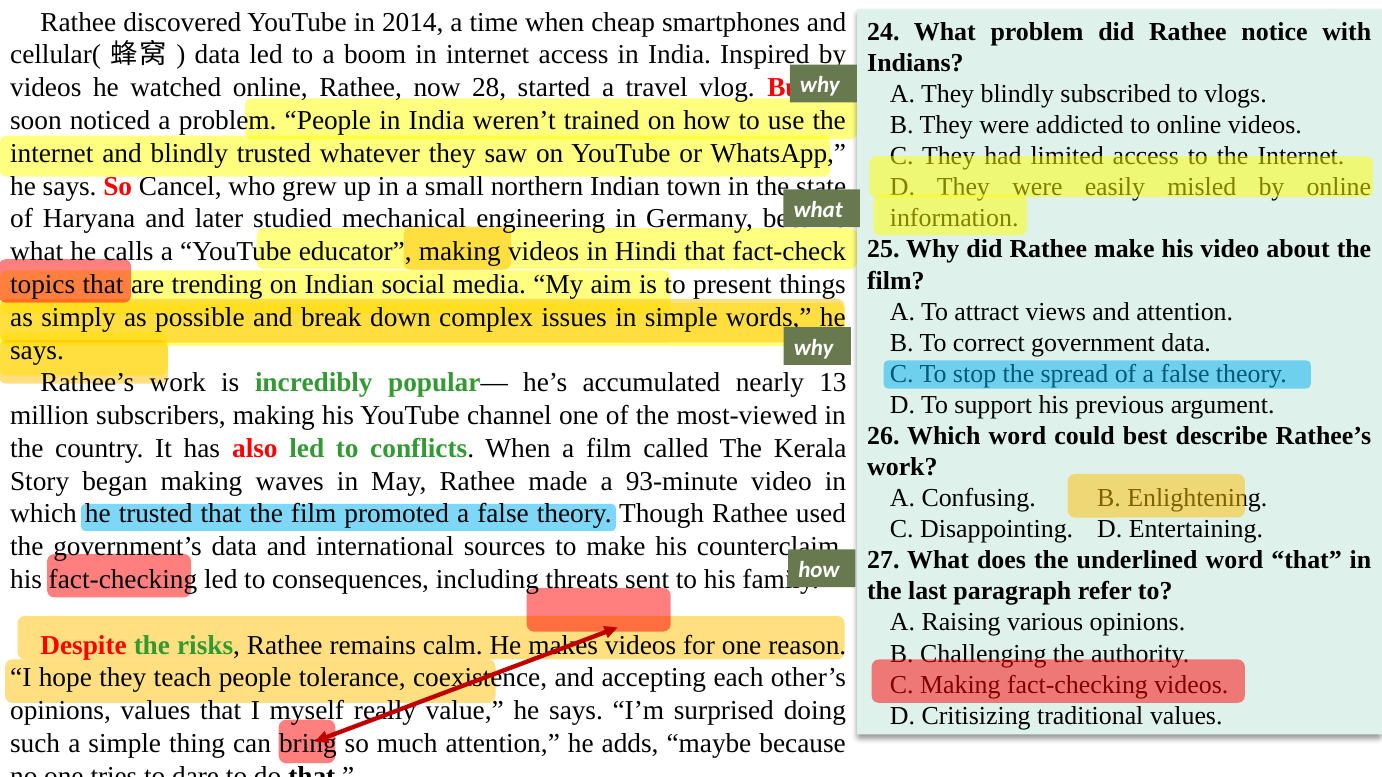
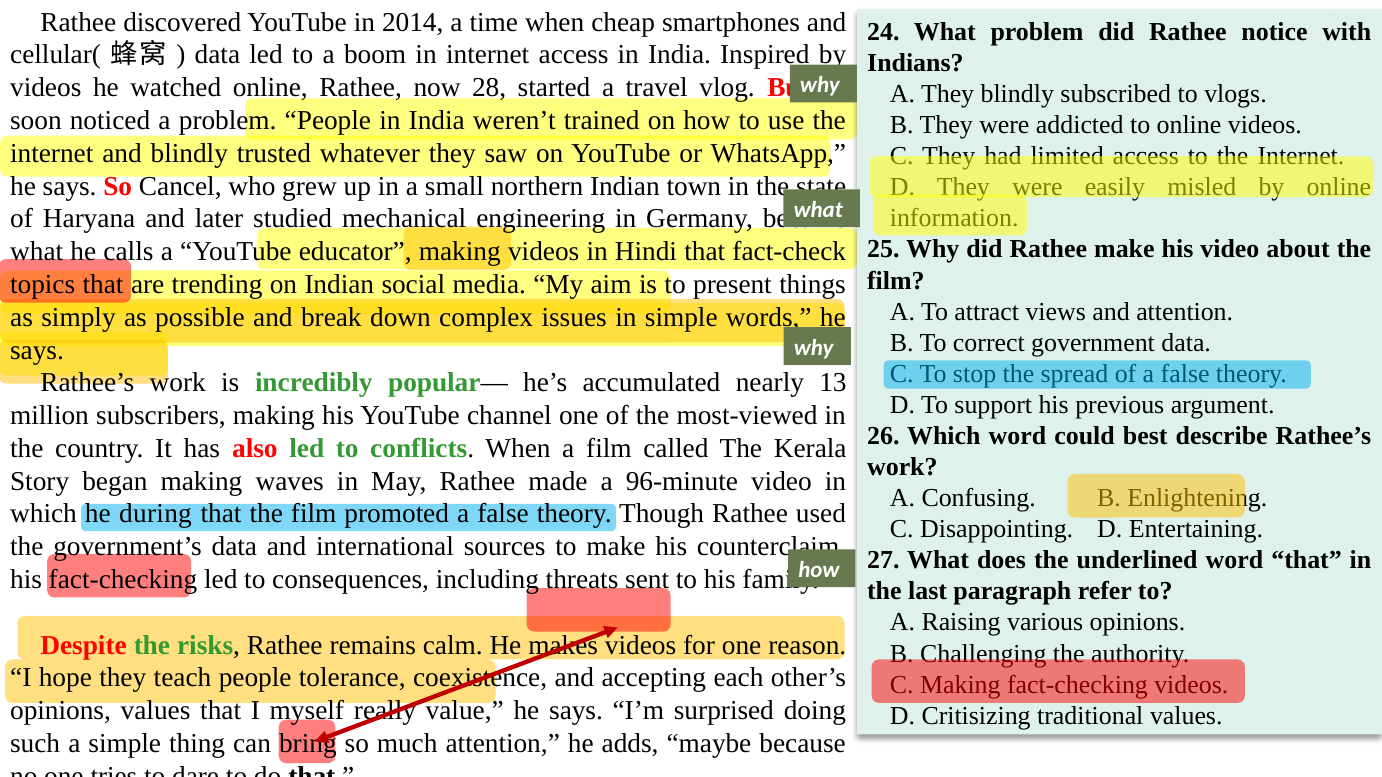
93-minute: 93-minute -> 96-minute (682, 481)
he trusted: trusted -> during (156, 514)
